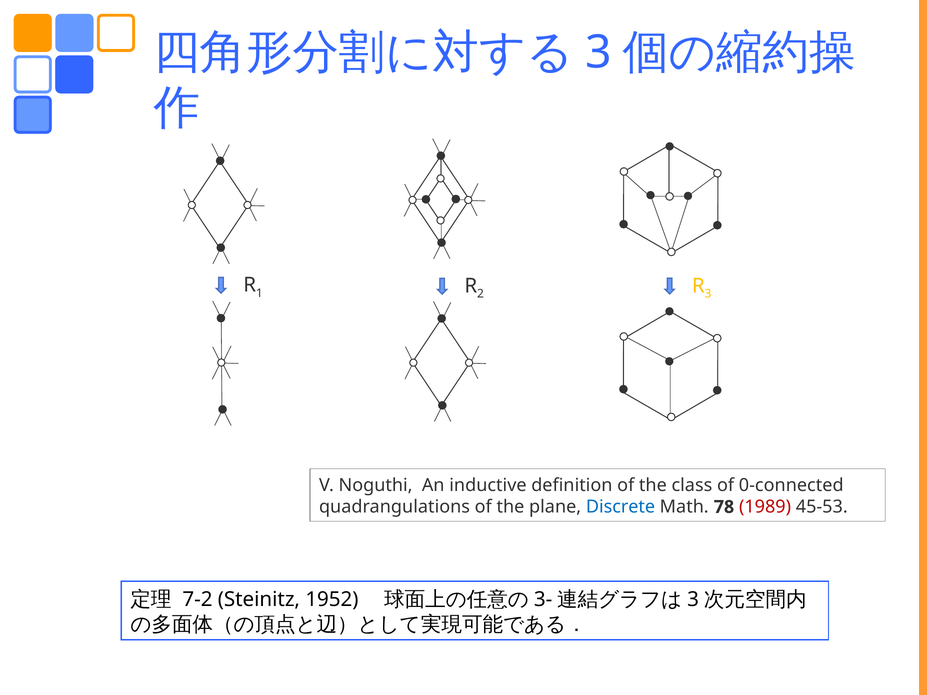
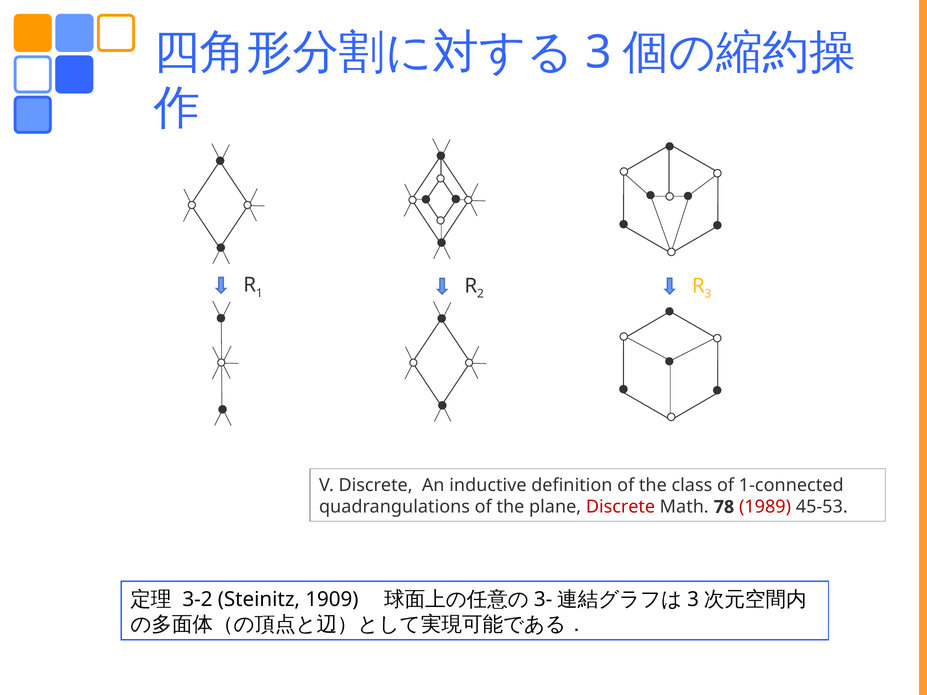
V Noguthi: Noguthi -> Discrete (376, 486)
0-connected: 0-connected -> 1-connected (791, 486)
Discrete colour: blue -> red (620, 507)
7-2: 7-2 -> 3-2 (198, 600)
1952: 1952 -> 1909 (332, 600)
